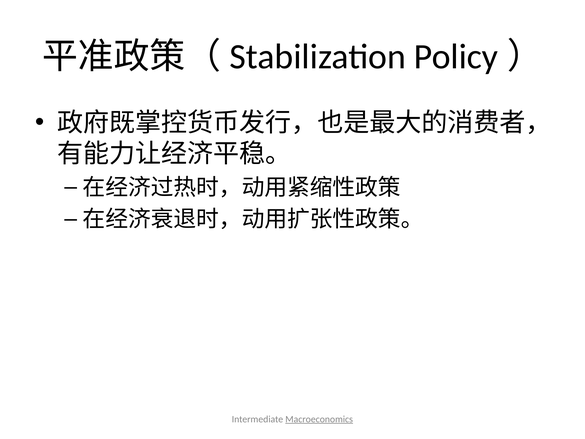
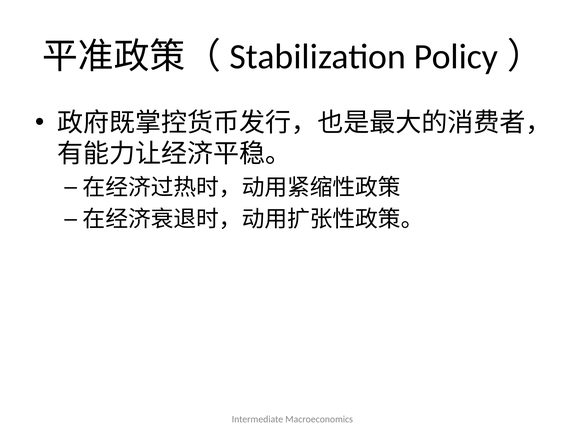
Macroeconomics underline: present -> none (319, 419)
